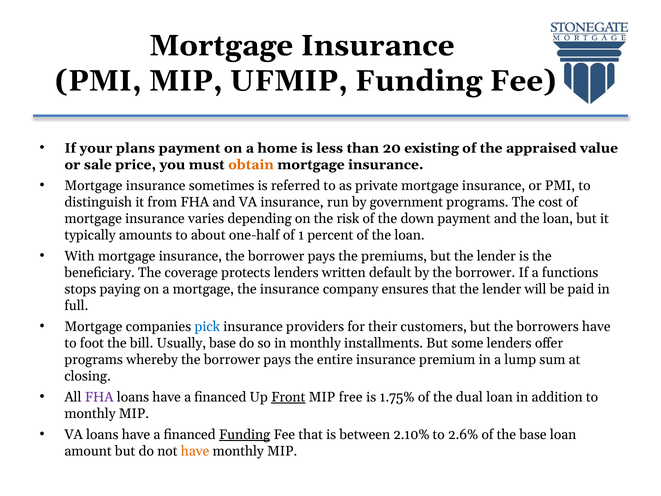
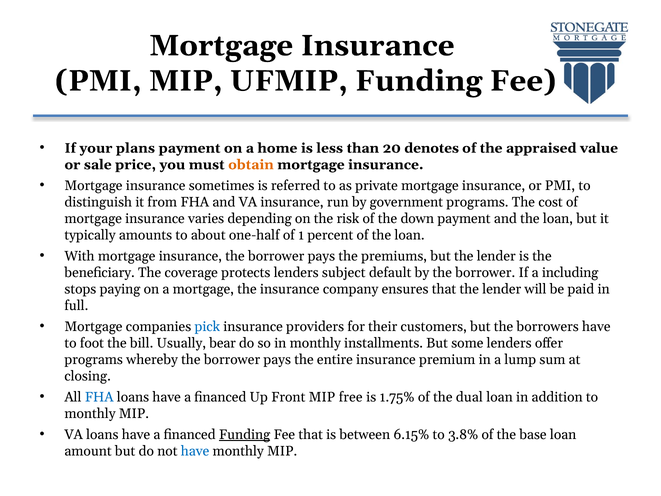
existing: existing -> denotes (432, 148)
written: written -> subject (344, 273)
functions: functions -> including (570, 273)
Usually base: base -> bear (223, 343)
FHA colour: purple -> blue (99, 397)
Front underline: present -> none (288, 397)
2.10%: 2.10% -> 6.15% (411, 434)
2.6%: 2.6% -> 3.8% (463, 434)
have colour: orange -> blue (195, 451)
